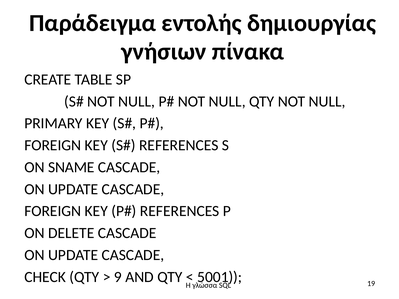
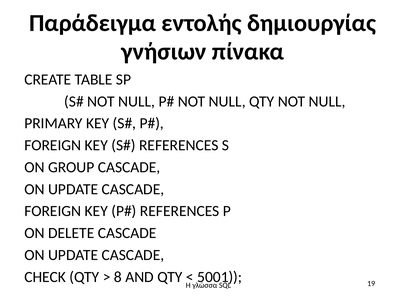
SNAME: SNAME -> GROUP (71, 167)
9: 9 -> 8 (118, 277)
